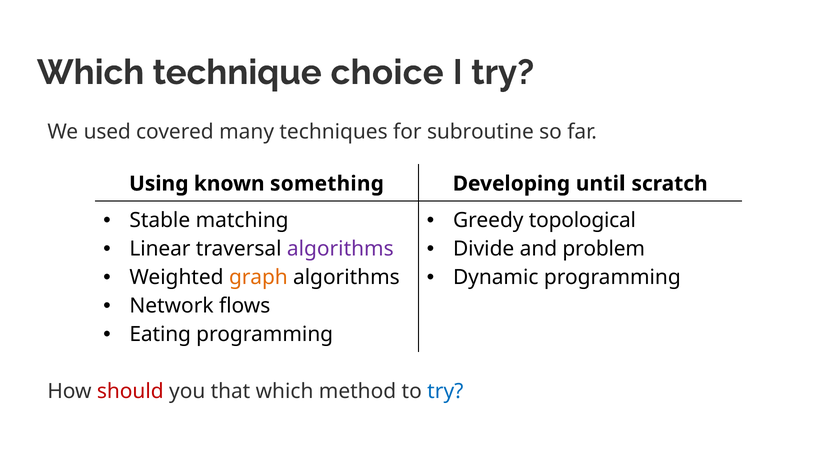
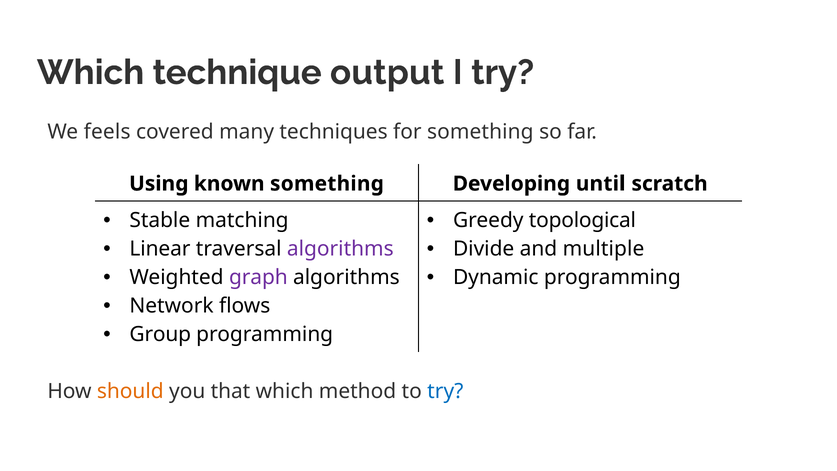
choice: choice -> output (387, 72)
used: used -> feels (107, 132)
for subroutine: subroutine -> something (480, 132)
problem: problem -> multiple (604, 249)
graph colour: orange -> purple (258, 277)
Eating: Eating -> Group (160, 334)
should colour: red -> orange (130, 391)
